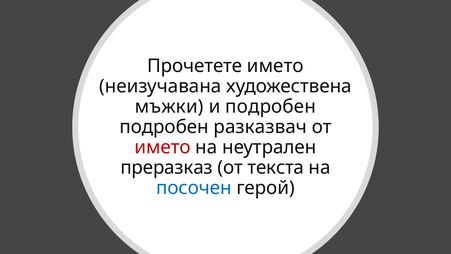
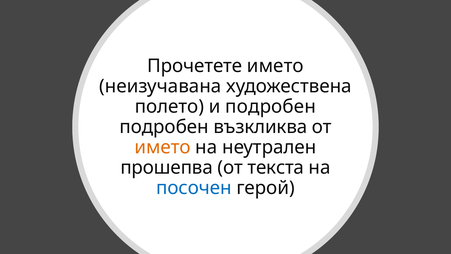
мъжки: мъжки -> полето (169, 106)
разказвач: разказвач -> възкликва (260, 127)
името colour: red -> orange (163, 147)
преразказ: преразказ -> прошепва (167, 167)
